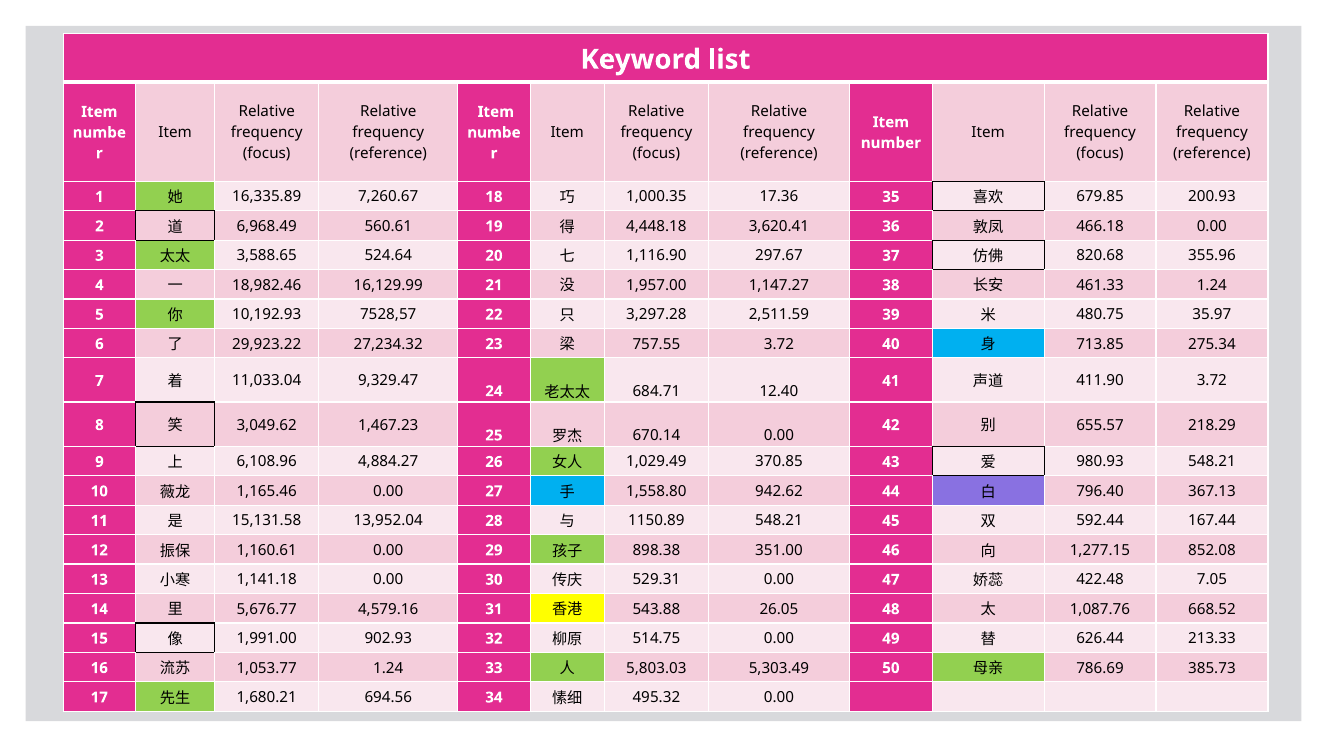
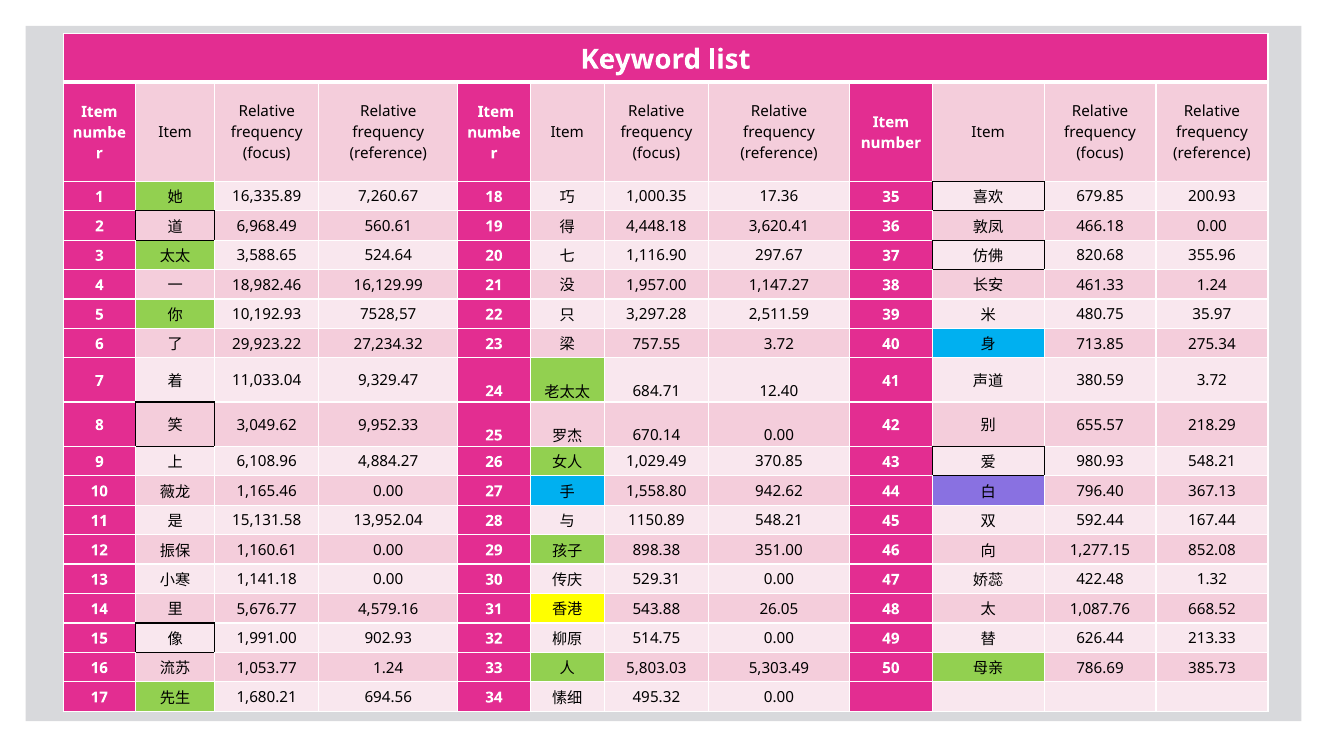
411.90: 411.90 -> 380.59 (1100, 381)
1,467.23: 1,467.23 -> 9,952.33 (388, 425)
7.05: 7.05 -> 1.32 (1212, 579)
